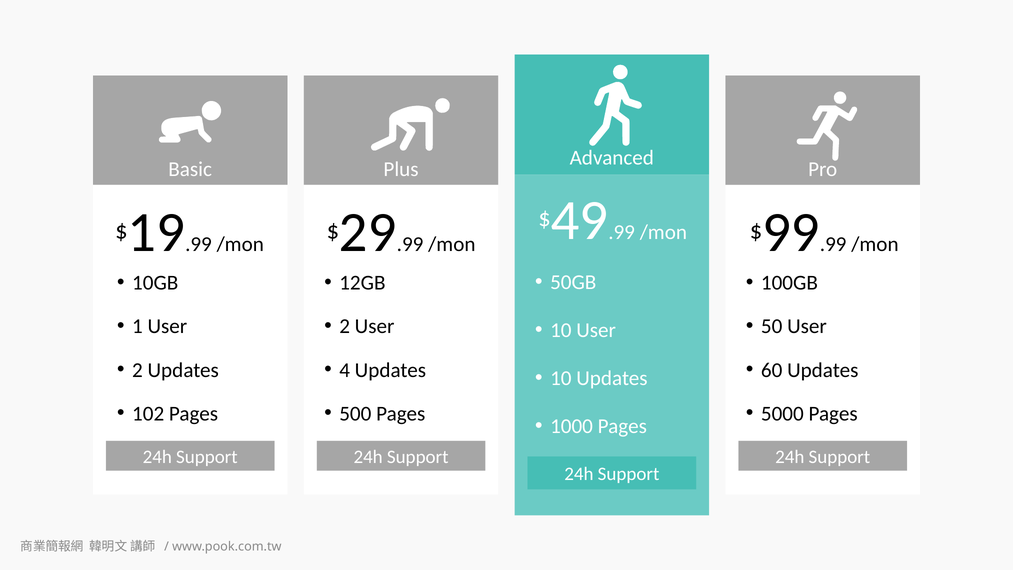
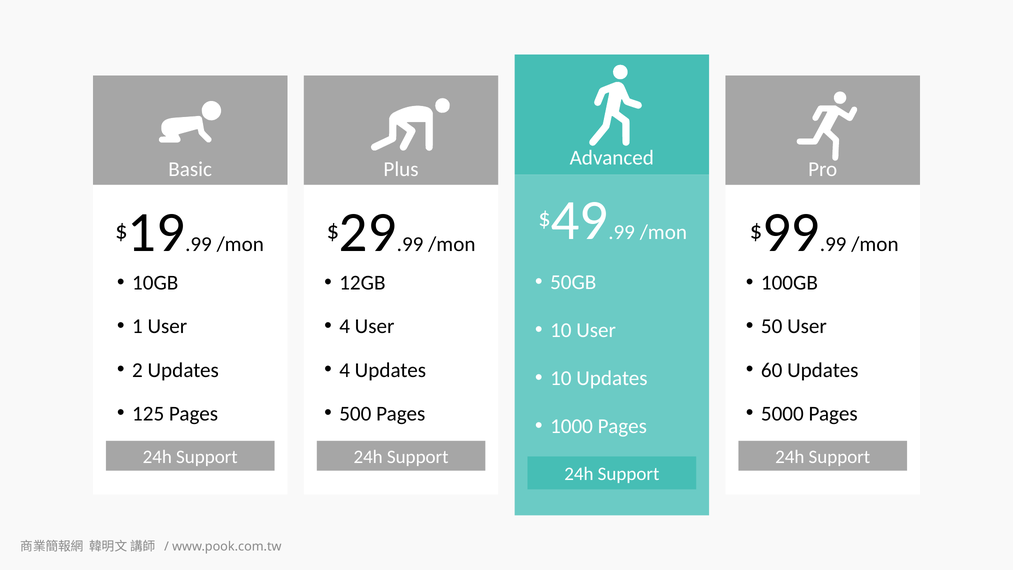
2: 2 -> 4 (345, 326)
102: 102 -> 125 (148, 414)
